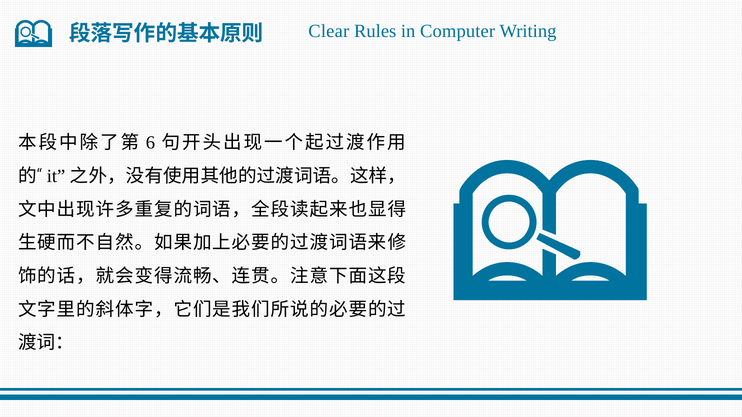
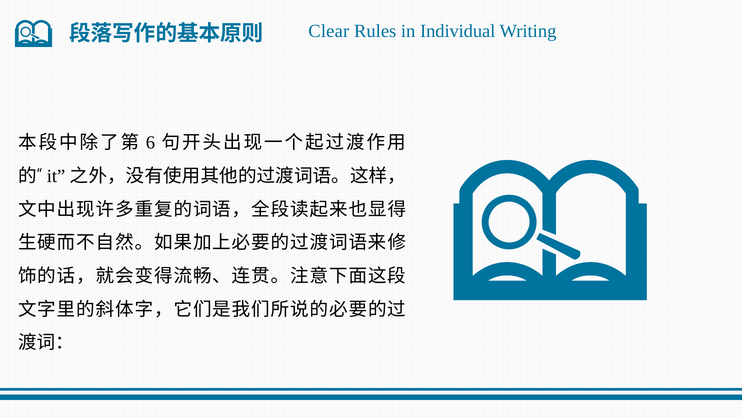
Computer: Computer -> Individual (458, 31)
